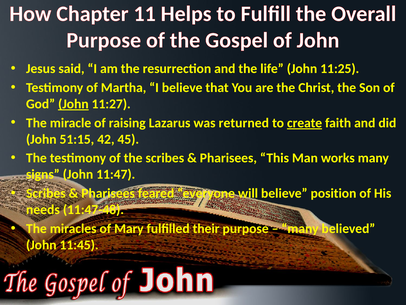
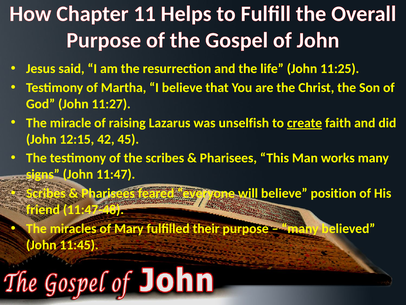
John underline: present -> none (73, 104)
returned: returned -> unselfish (244, 123)
51:15: 51:15 -> 12:15 (77, 139)
needs: needs -> friend (43, 209)
